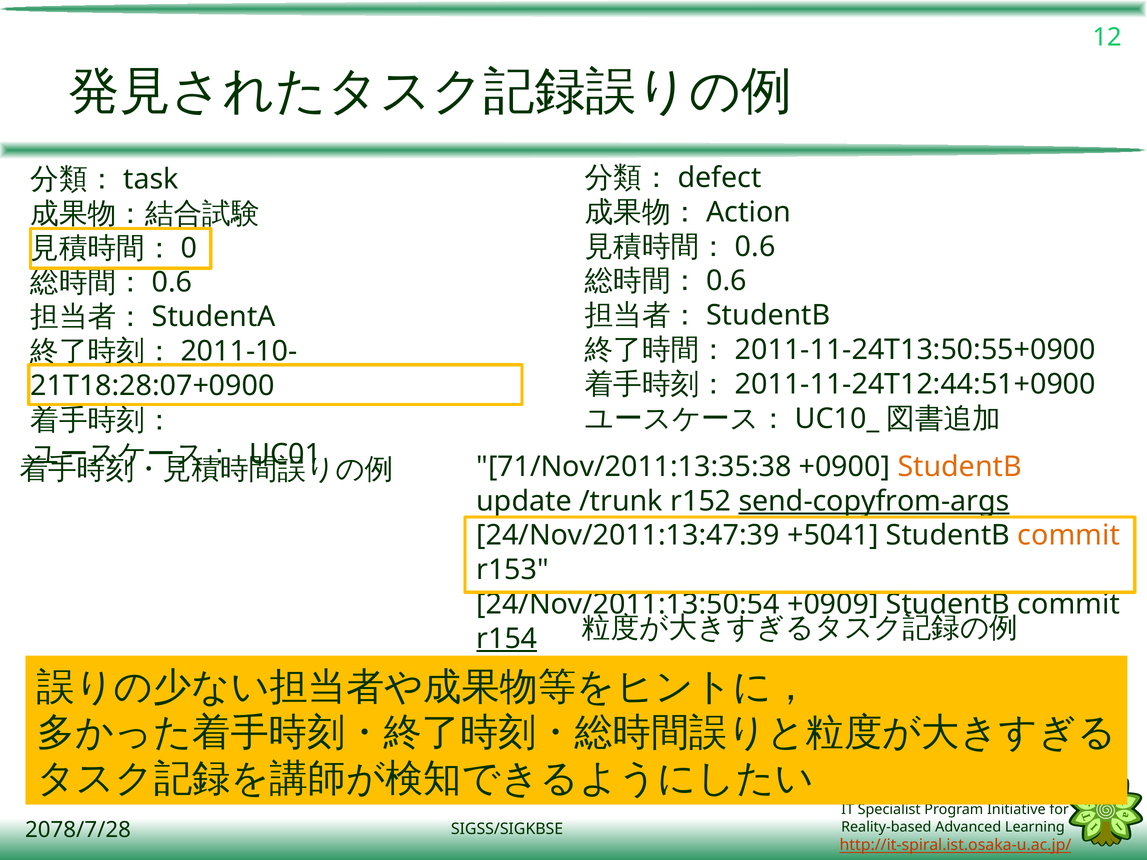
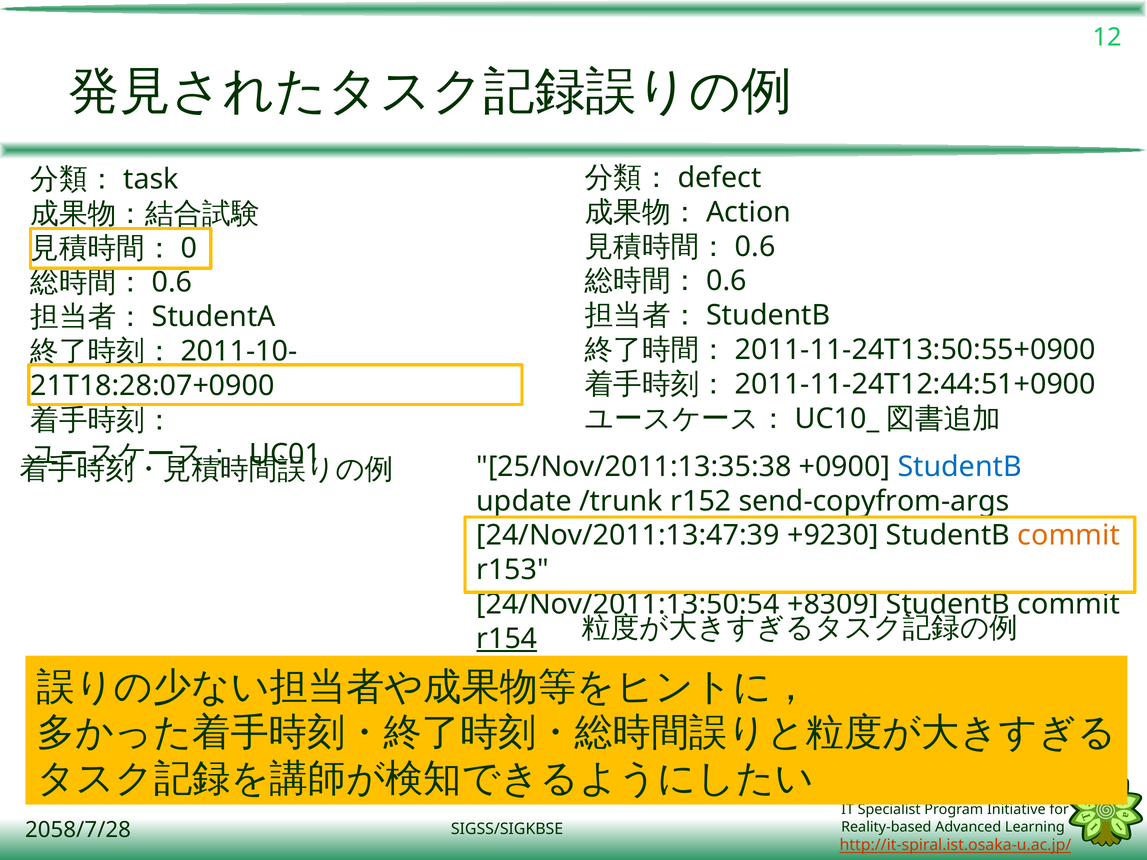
71/Nov/2011:13:35:38: 71/Nov/2011:13:35:38 -> 25/Nov/2011:13:35:38 (634, 467)
StudentB colour: orange -> blue (960, 467)
send-copyfrom-args underline: present -> none (874, 501)
+5041: +5041 -> +9230 (833, 536)
+0909: +0909 -> +8309 (833, 604)
2078/7/28: 2078/7/28 -> 2058/7/28 (78, 830)
